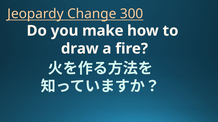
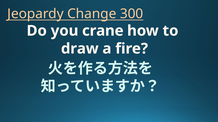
make: make -> crane (103, 31)
